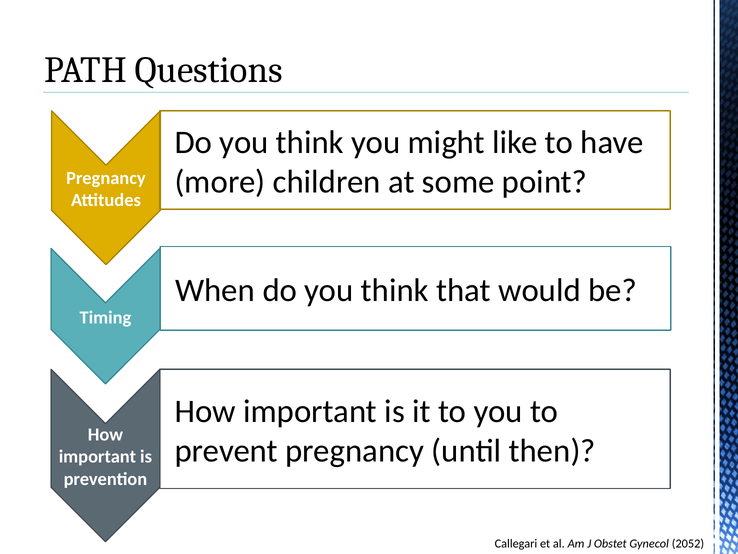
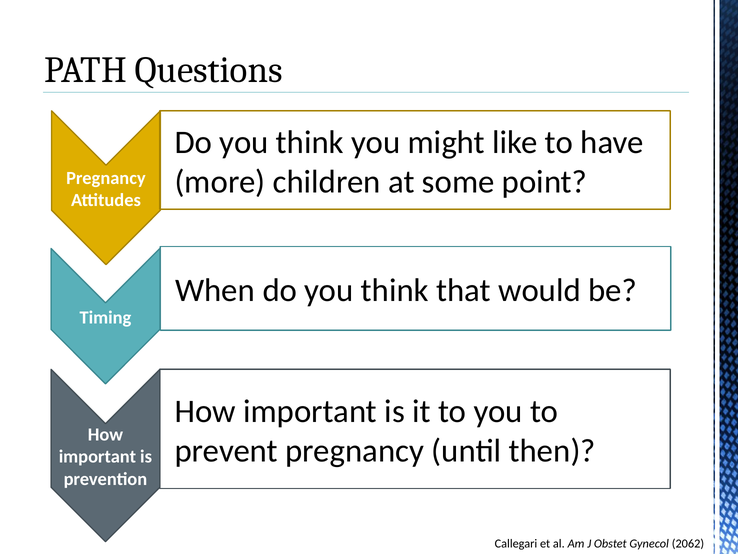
2052: 2052 -> 2062 (688, 543)
